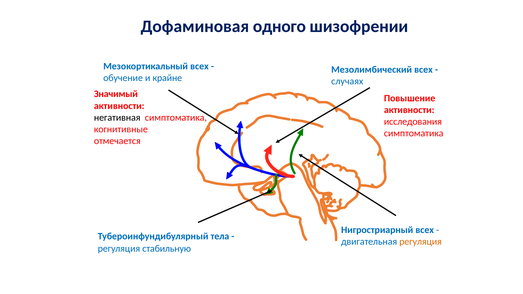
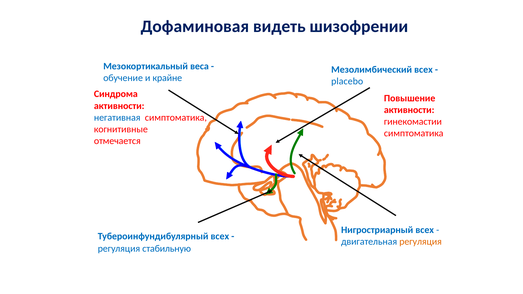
одного: одного -> видеть (279, 26)
Мезокортикальный всех: всех -> веса (199, 66)
случаях: случаях -> placebo (347, 81)
Значимый: Значимый -> Синдрома (116, 94)
негативная colour: black -> blue (117, 118)
исследования: исследования -> гинекомастии (413, 122)
Тубероинфундибулярный тела: тела -> всех (220, 236)
